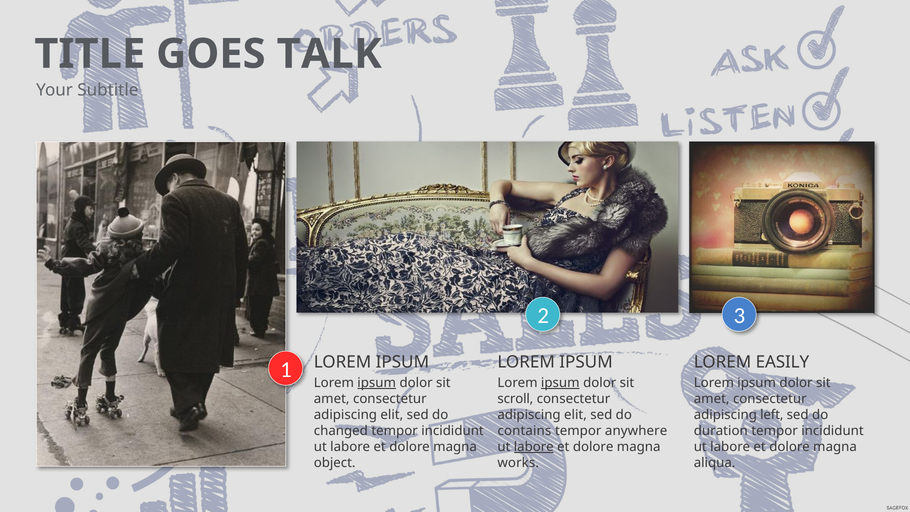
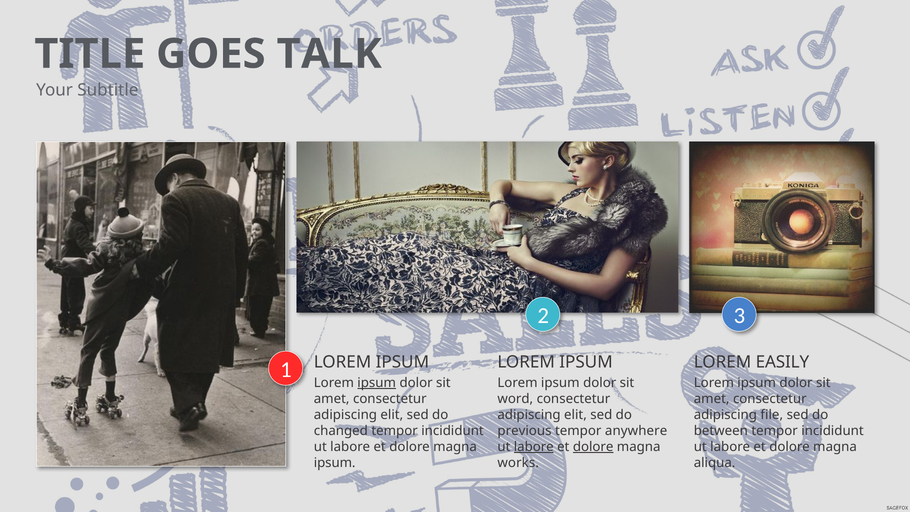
ipsum underline: present -> none (560, 383)
scroll: scroll -> word (515, 399)
left: left -> file (772, 415)
contains: contains -> previous (524, 431)
duration: duration -> between (721, 431)
dolore underline: none -> present (593, 447)
object: object -> ipsum (335, 463)
